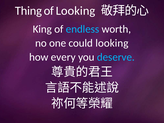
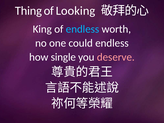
could looking: looking -> endless (112, 43)
every: every -> single (63, 57)
deserve colour: light blue -> pink (116, 57)
